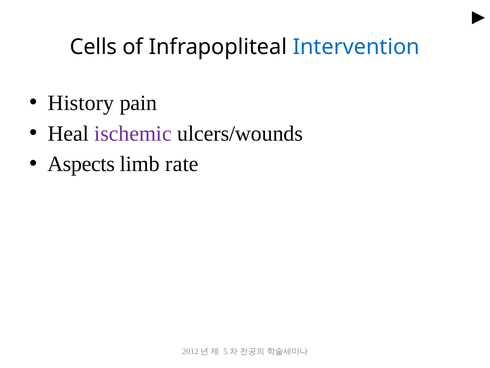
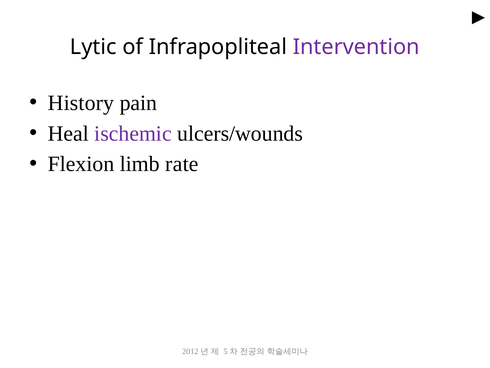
Cells: Cells -> Lytic (93, 47)
Intervention colour: blue -> purple (356, 47)
Aspects: Aspects -> Flexion (81, 164)
